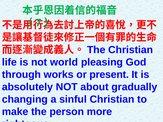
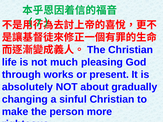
world: world -> much (64, 62)
